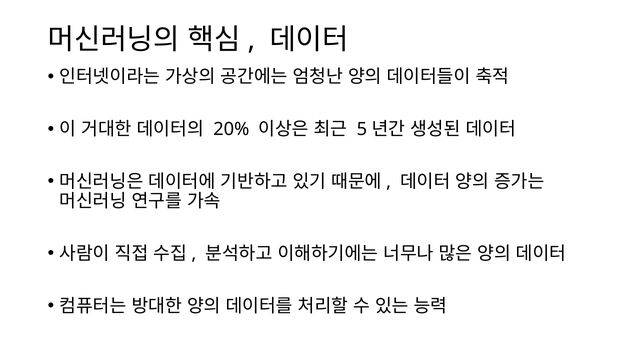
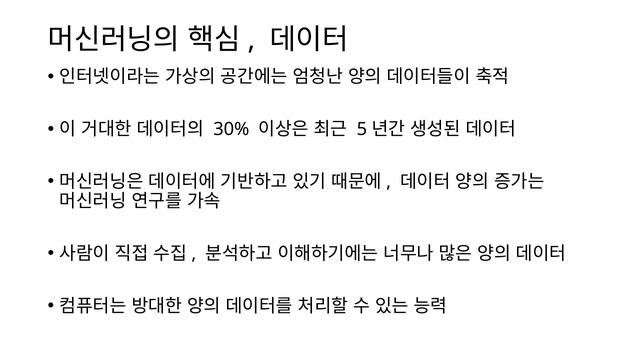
20%: 20% -> 30% (231, 129)
